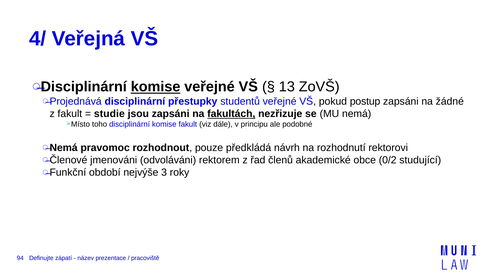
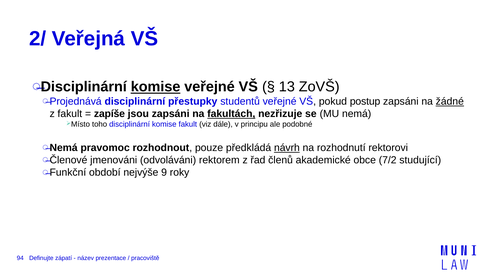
4/: 4/ -> 2/ (38, 39)
žádné underline: none -> present (450, 101)
studie: studie -> zapíše (109, 114)
návrh underline: none -> present (287, 148)
0/2: 0/2 -> 7/2 (388, 160)
3: 3 -> 9 (164, 172)
